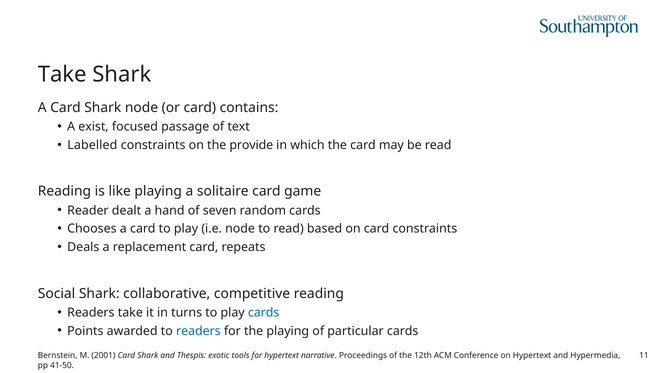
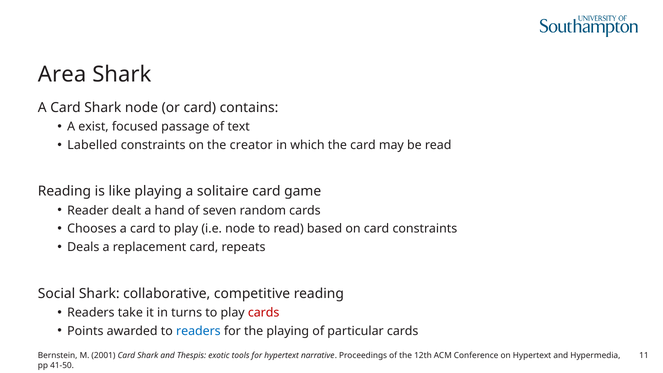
Take: Take -> Area (62, 75)
provide: provide -> creator (251, 145)
cards colour: blue -> red (264, 313)
